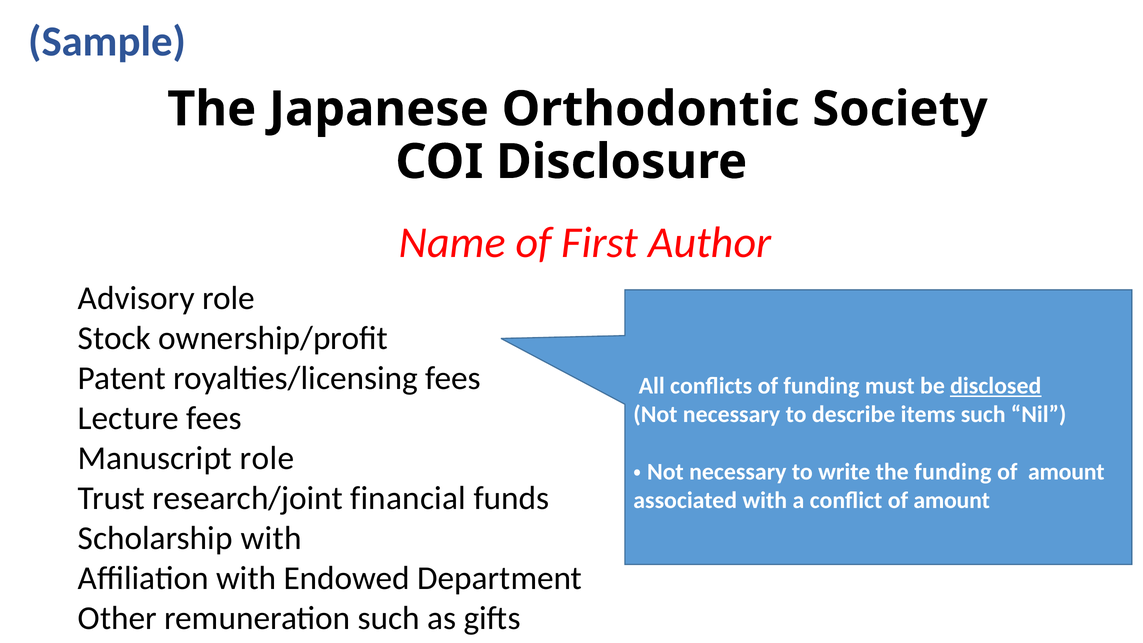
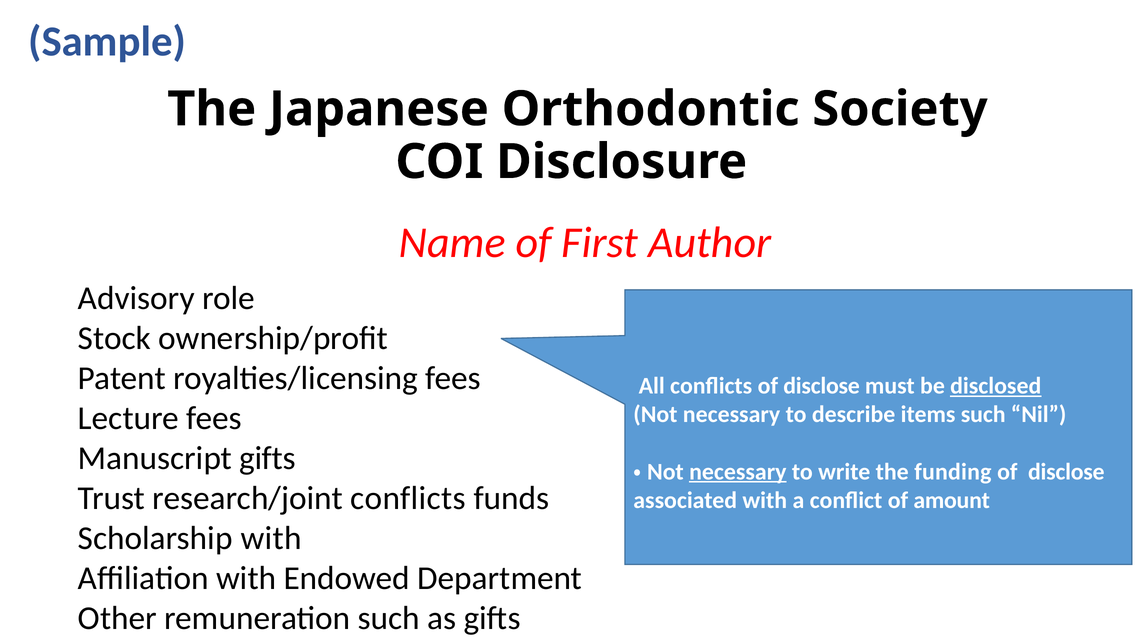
conflicts of funding: funding -> disclose (822, 386)
Manuscript role: role -> gifts (267, 458)
necessary underline: none -> present (738, 472)
amount: amount -> disclose (1066, 472)
research/joint financial: financial -> conflicts (408, 498)
